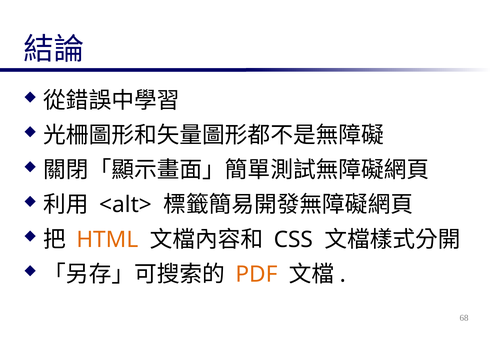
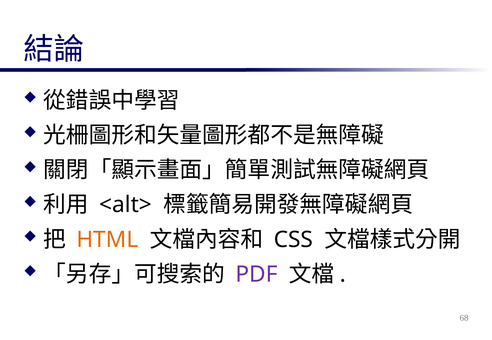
PDF colour: orange -> purple (256, 275)
